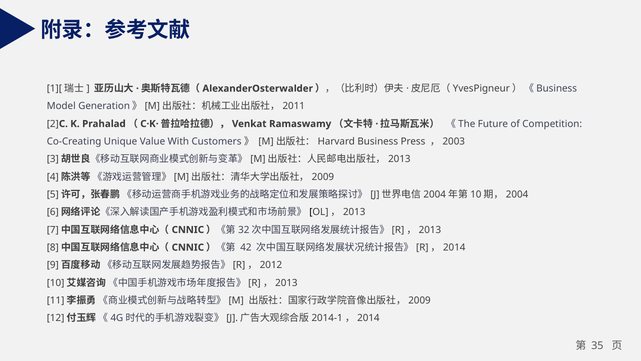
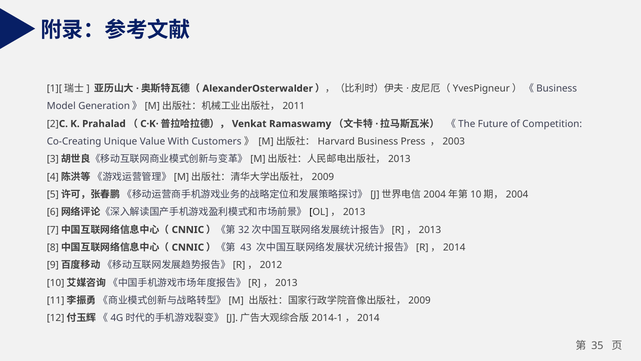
42: 42 -> 43 (246, 247)
